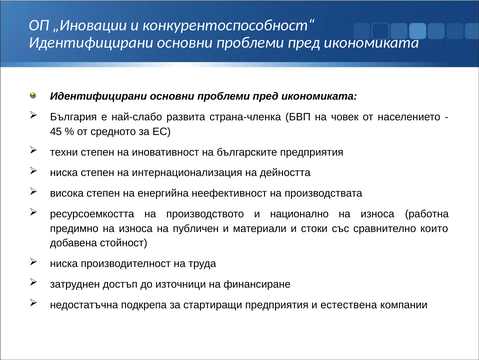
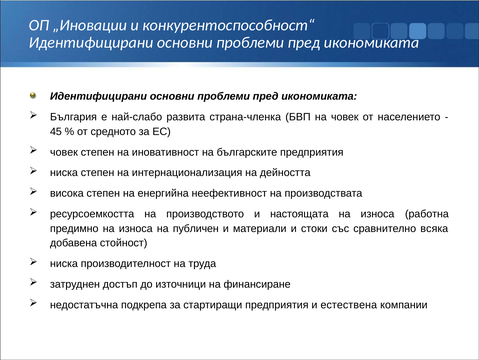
техни: техни -> човек (64, 152)
национално: национално -> настоящата (299, 213)
които: които -> всяка (434, 228)
